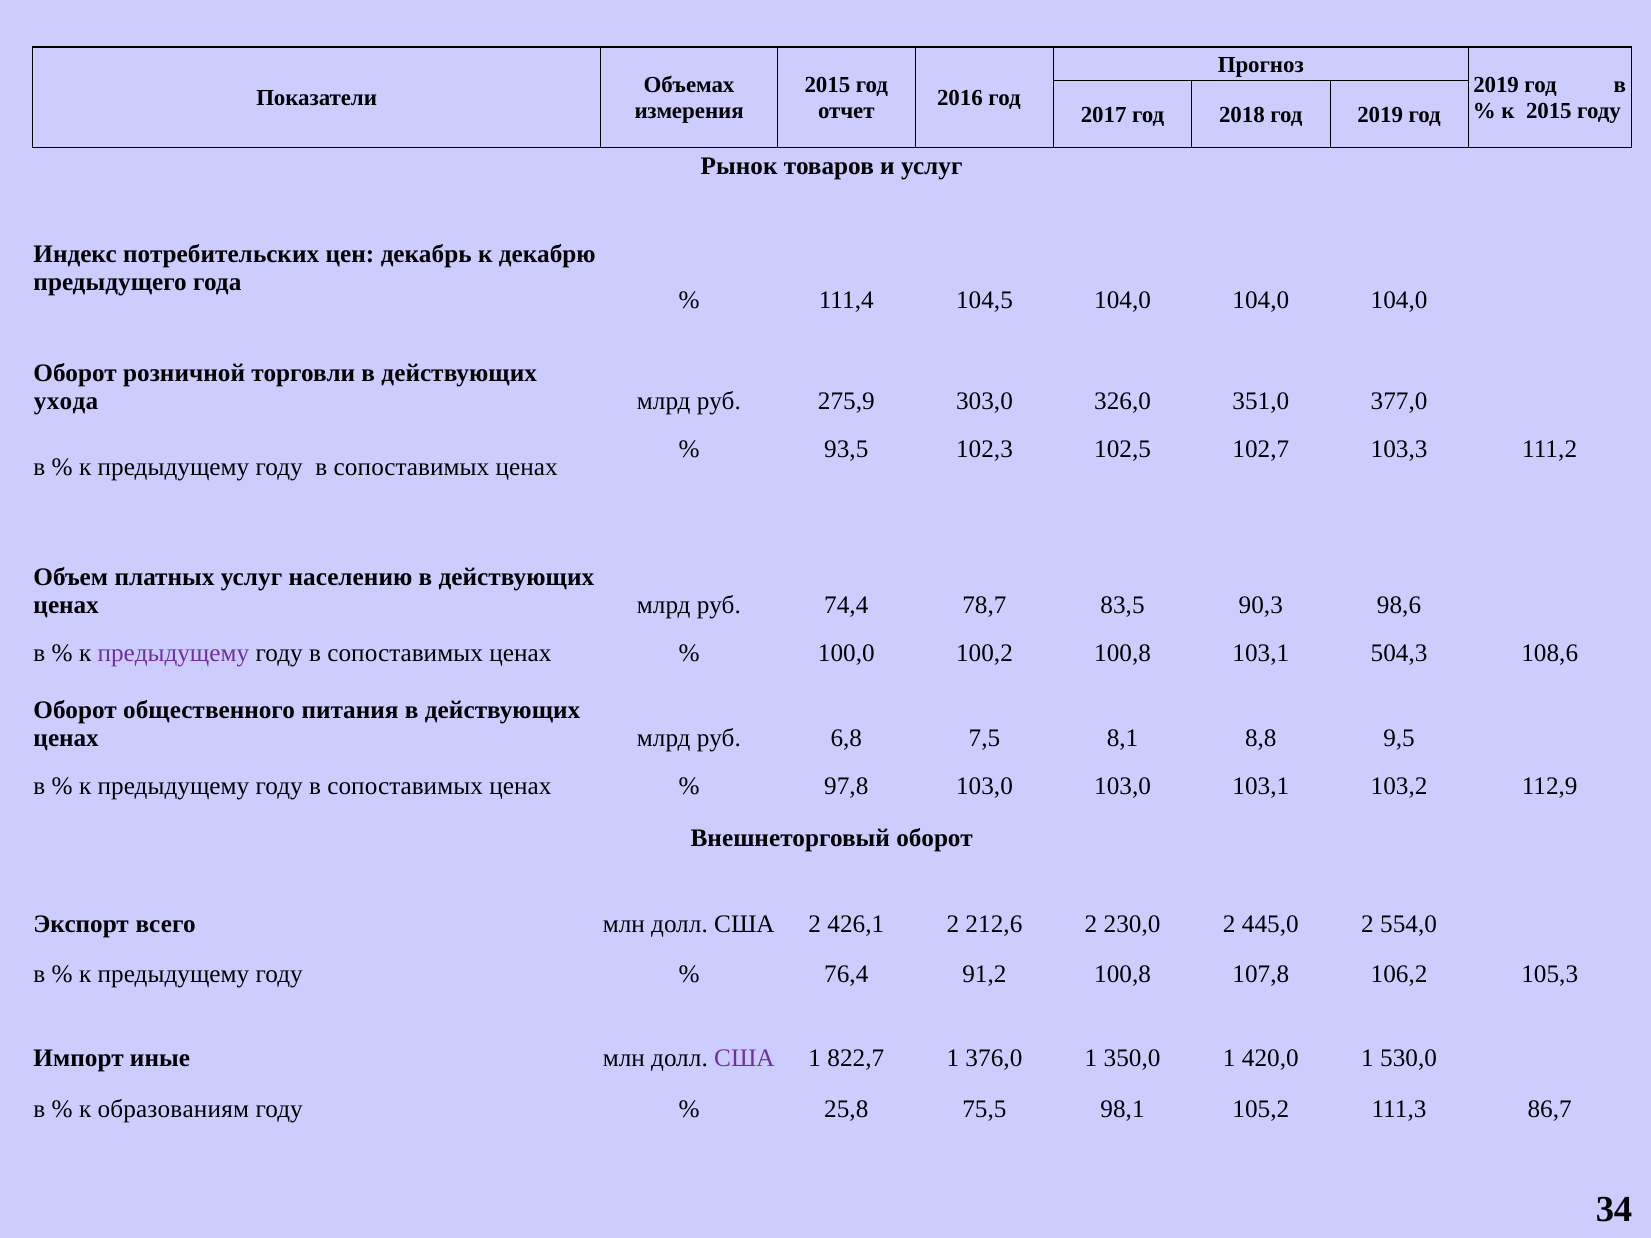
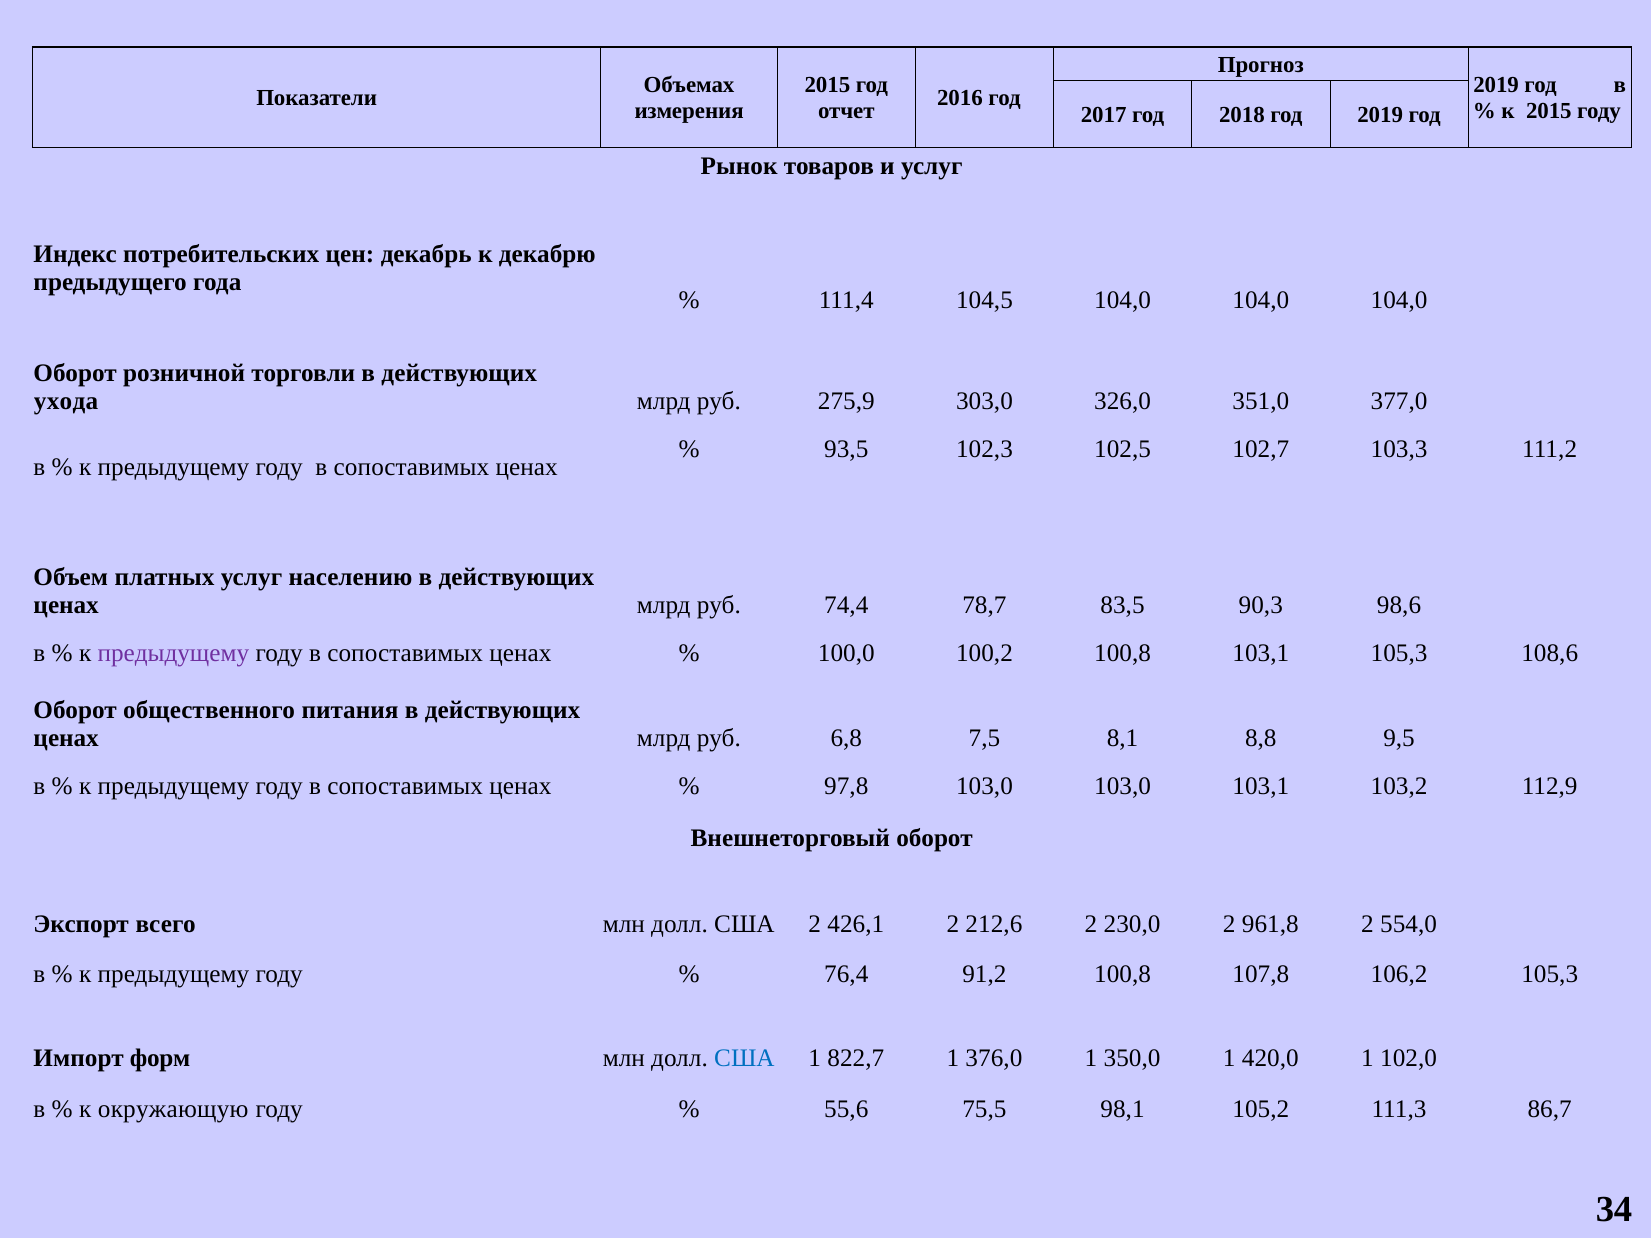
103,1 504,3: 504,3 -> 105,3 (1399, 653)
445,0: 445,0 -> 961,8 (1270, 924)
иные: иные -> форм (160, 1058)
США colour: purple -> blue (744, 1058)
530,0: 530,0 -> 102,0 (1409, 1058)
образованиям: образованиям -> окружающую (173, 1109)
25,8: 25,8 -> 55,6 (846, 1109)
